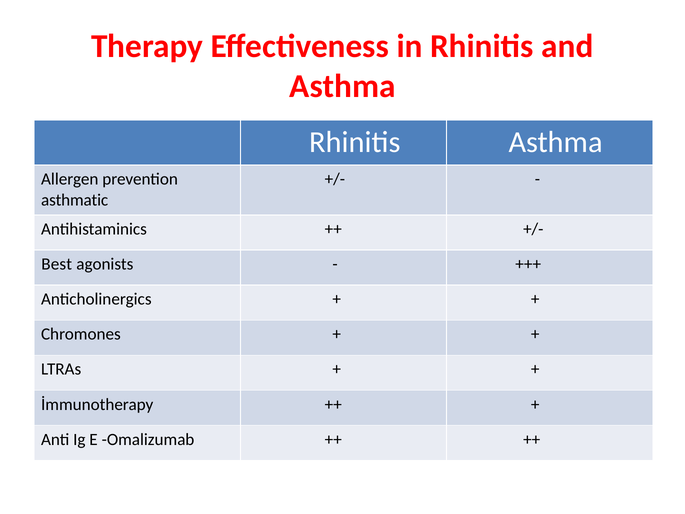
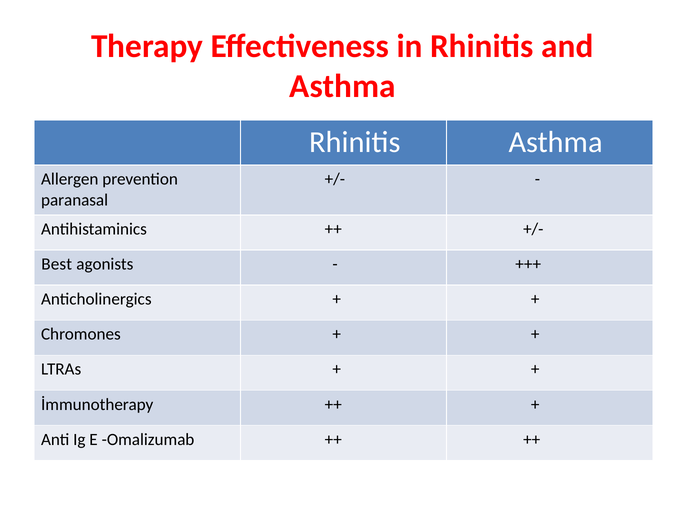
asthmatic: asthmatic -> paranasal (75, 200)
